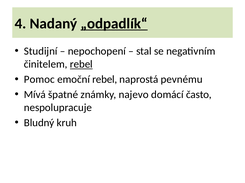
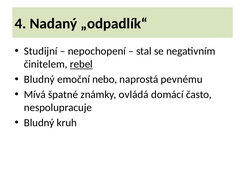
„odpadlík“ underline: present -> none (114, 24)
Pomoc: Pomoc -> Bludný (39, 80)
emoční rebel: rebel -> nebo (105, 80)
najevo: najevo -> ovládá (134, 95)
